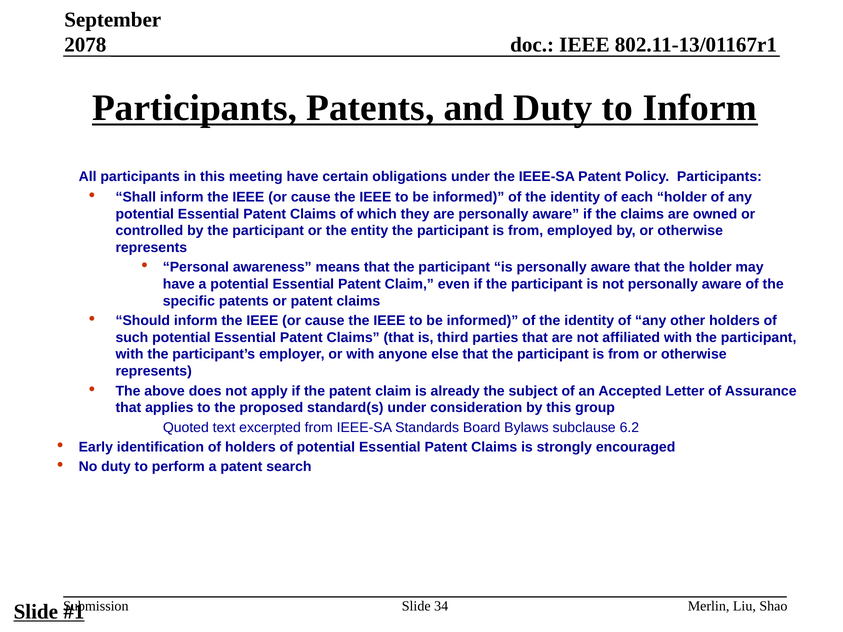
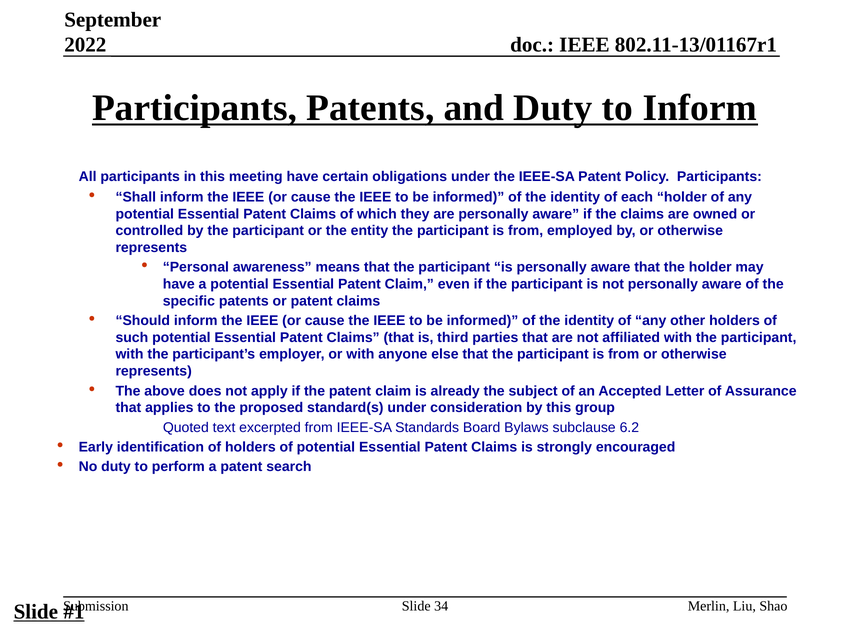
2078: 2078 -> 2022 (85, 45)
